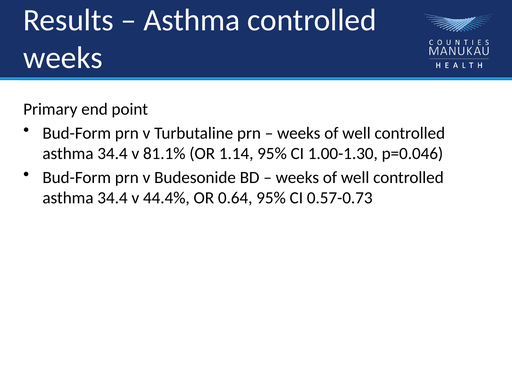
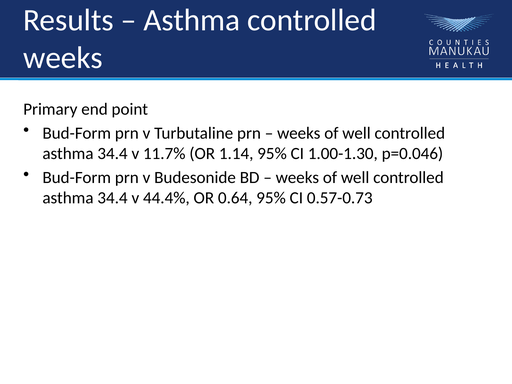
81.1%: 81.1% -> 11.7% (164, 154)
